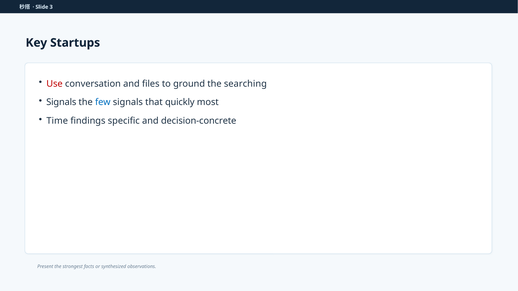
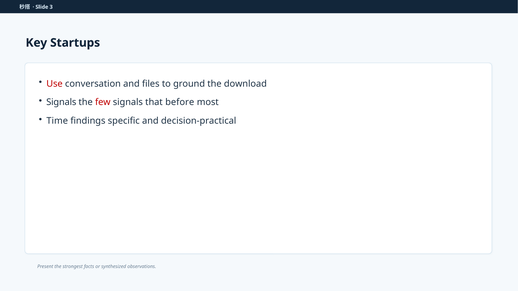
searching: searching -> download (245, 84)
few colour: blue -> red (103, 102)
quickly: quickly -> before (180, 102)
decision-concrete: decision-concrete -> decision-practical (199, 121)
